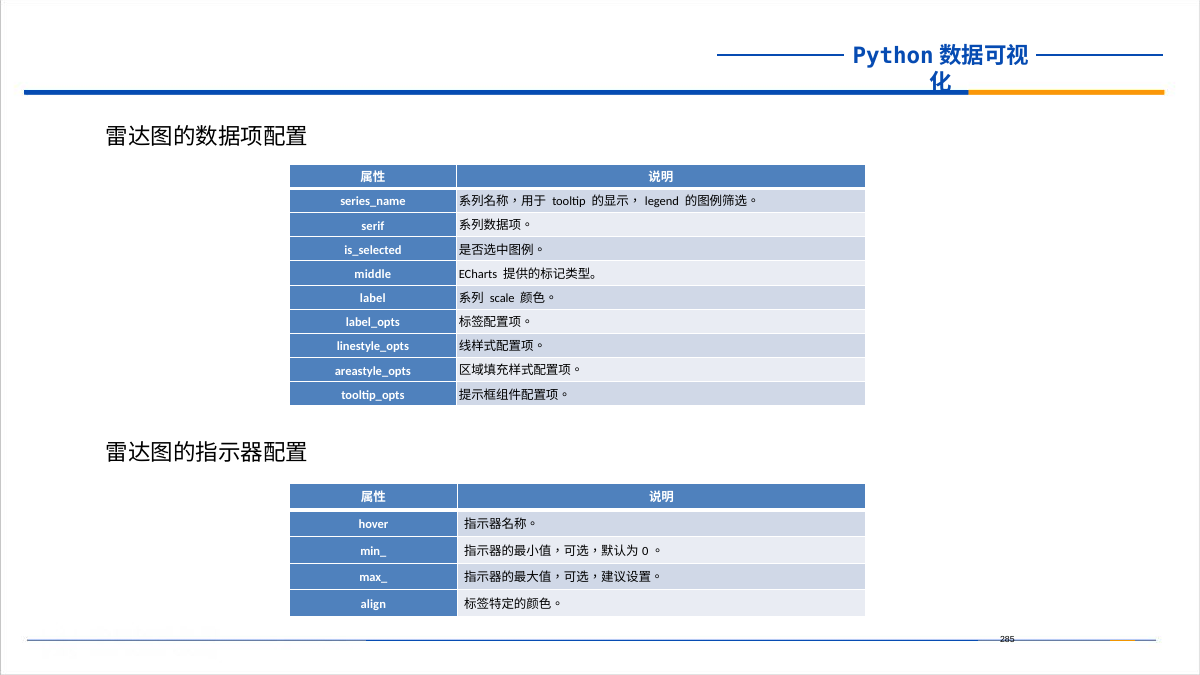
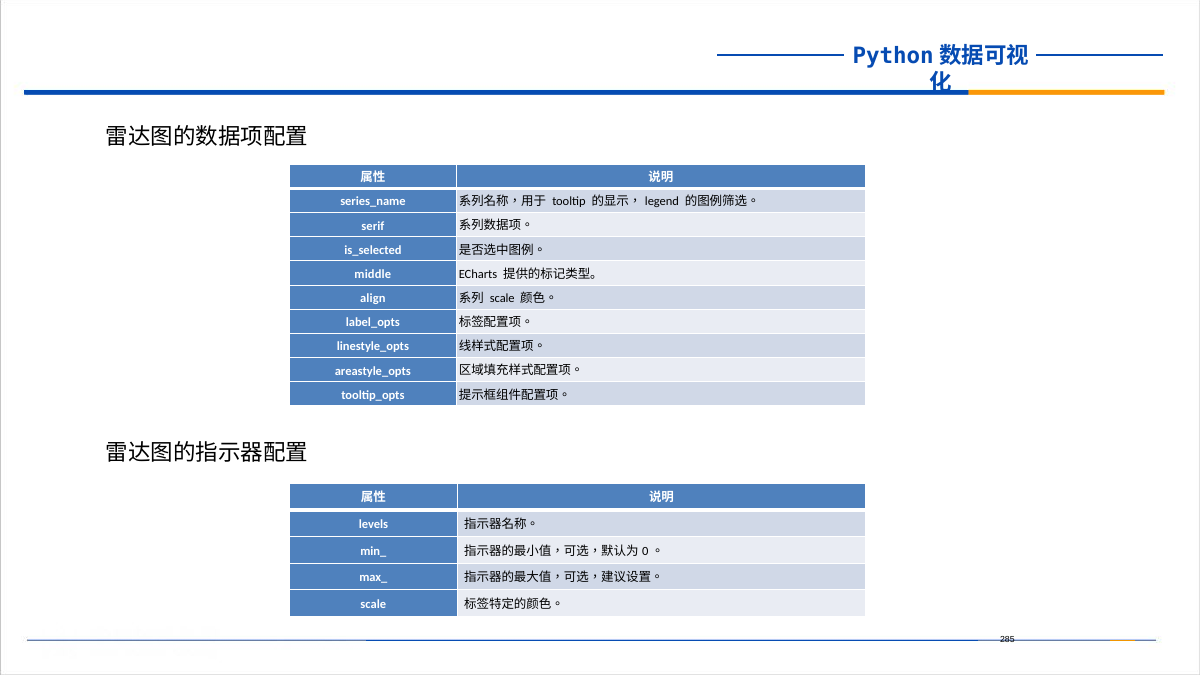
label: label -> align (373, 299)
hover: hover -> levels (373, 525)
align: align -> scale (373, 604)
